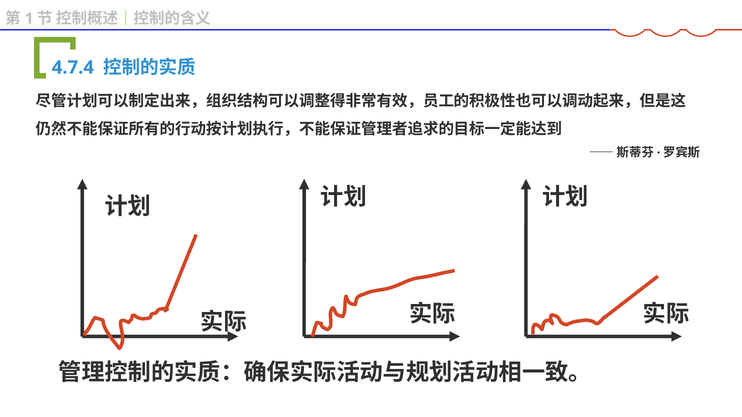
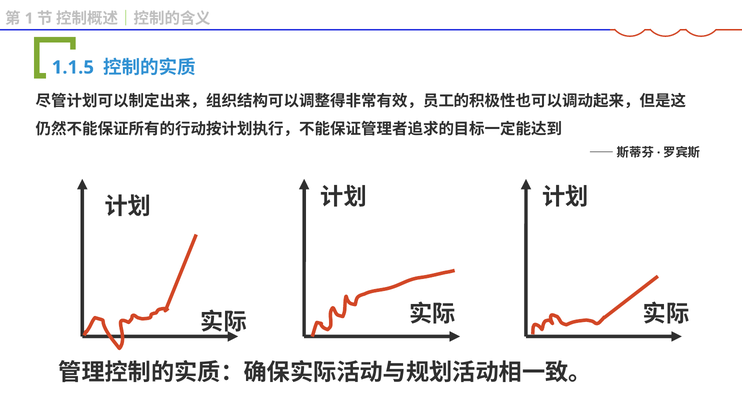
4.7.4: 4.7.4 -> 1.1.5 (73, 68)
